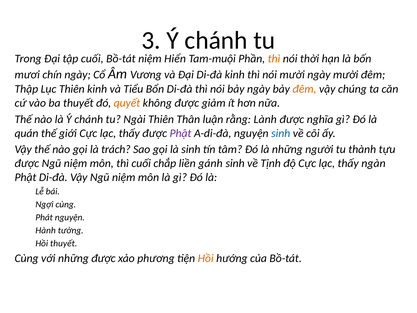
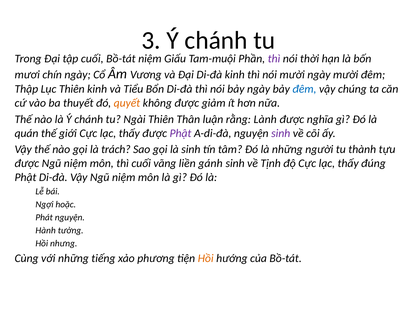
Hiển: Hiển -> Giấu (175, 58)
thì colour: orange -> purple (274, 58)
đêm colour: orange -> blue (304, 89)
sinh colour: blue -> purple (281, 133)
chắp: chắp -> vãng (165, 163)
ngàn: ngàn -> đúng (374, 163)
Ngợi cùng: cùng -> hoặc (66, 204)
Hồi thuyết: thuyết -> nhưng (64, 243)
những được: được -> tiếng (103, 258)
